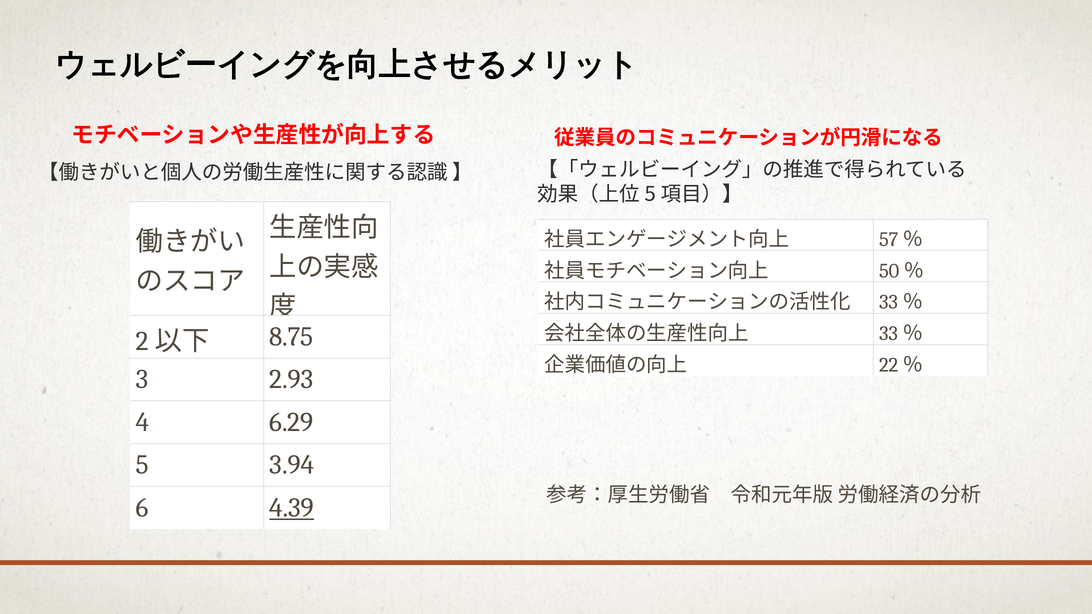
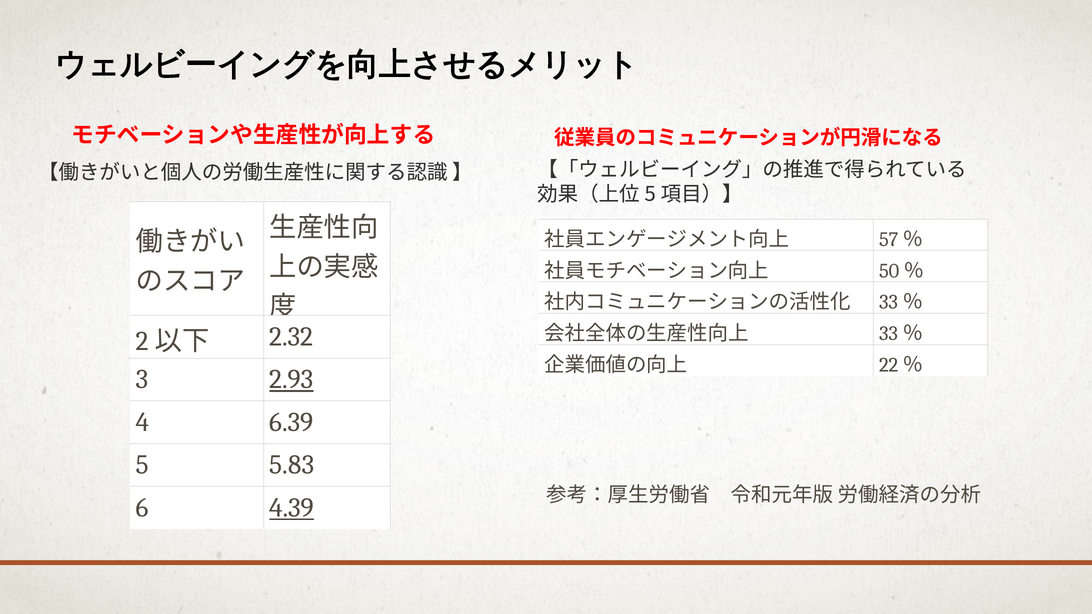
8.75: 8.75 -> 2.32 (291, 337)
2.93 underline: none -> present (291, 379)
6.29: 6.29 -> 6.39 (291, 422)
3.94: 3.94 -> 5.83 (292, 465)
